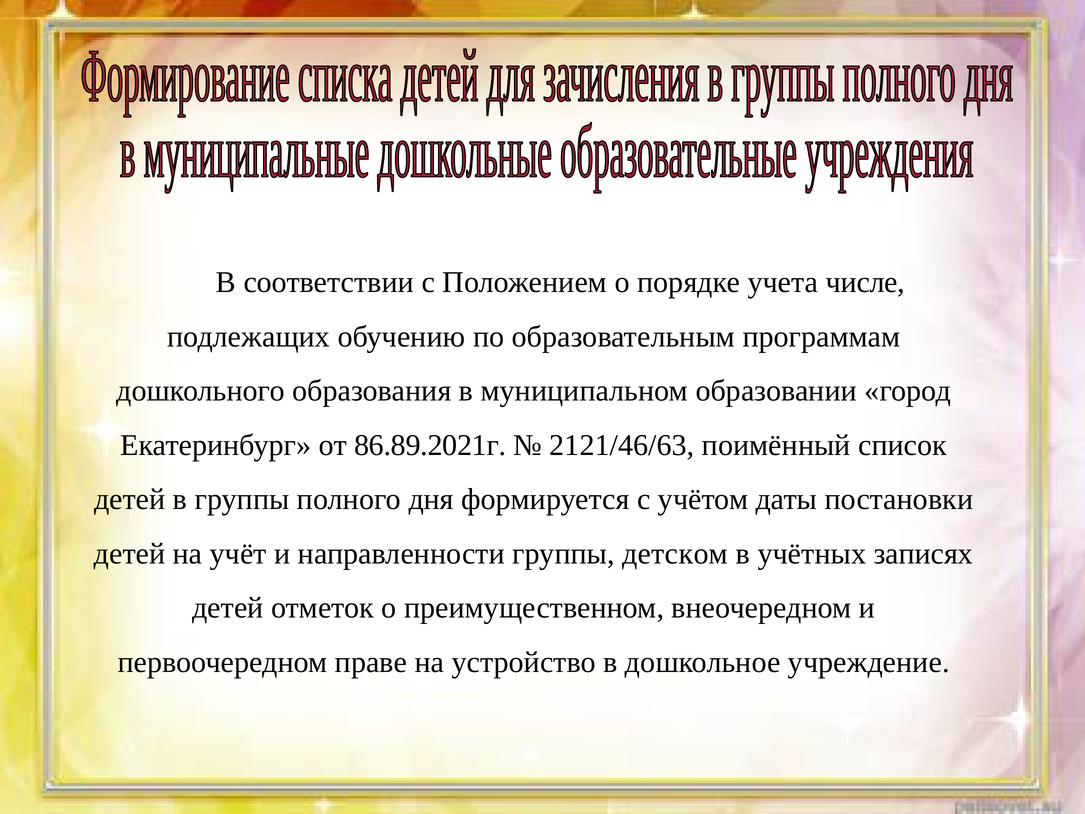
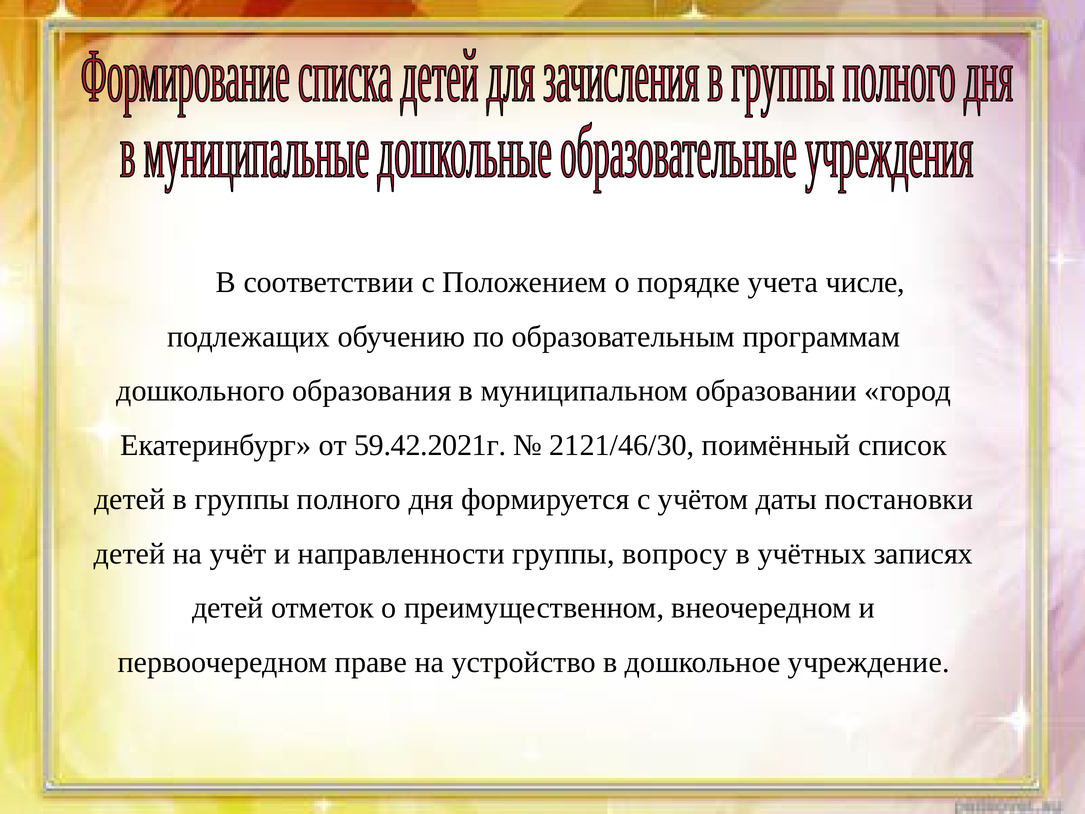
86.89.2021г: 86.89.2021г -> 59.42.2021г (430, 445)
2121/46/63: 2121/46/63 -> 2121/46/30 (622, 445)
детском: детском -> вопросу (675, 553)
